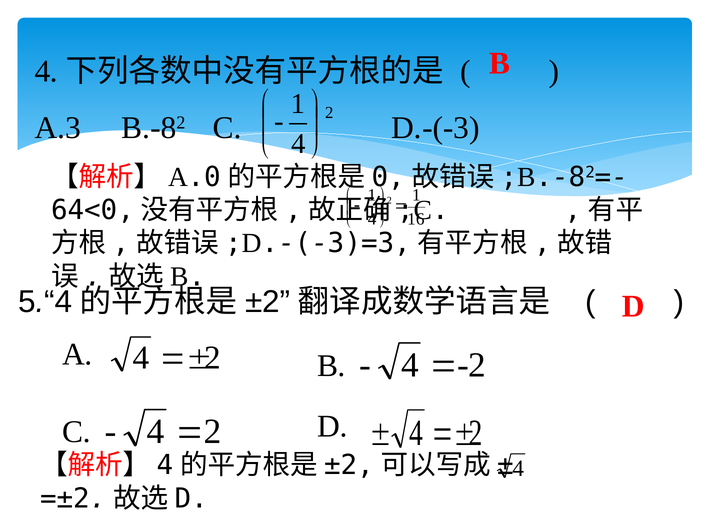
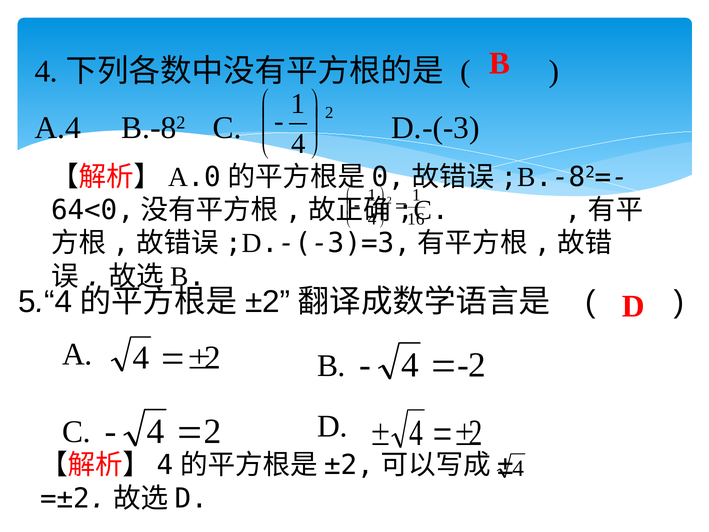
A.3: A.3 -> A.4 (58, 128)
